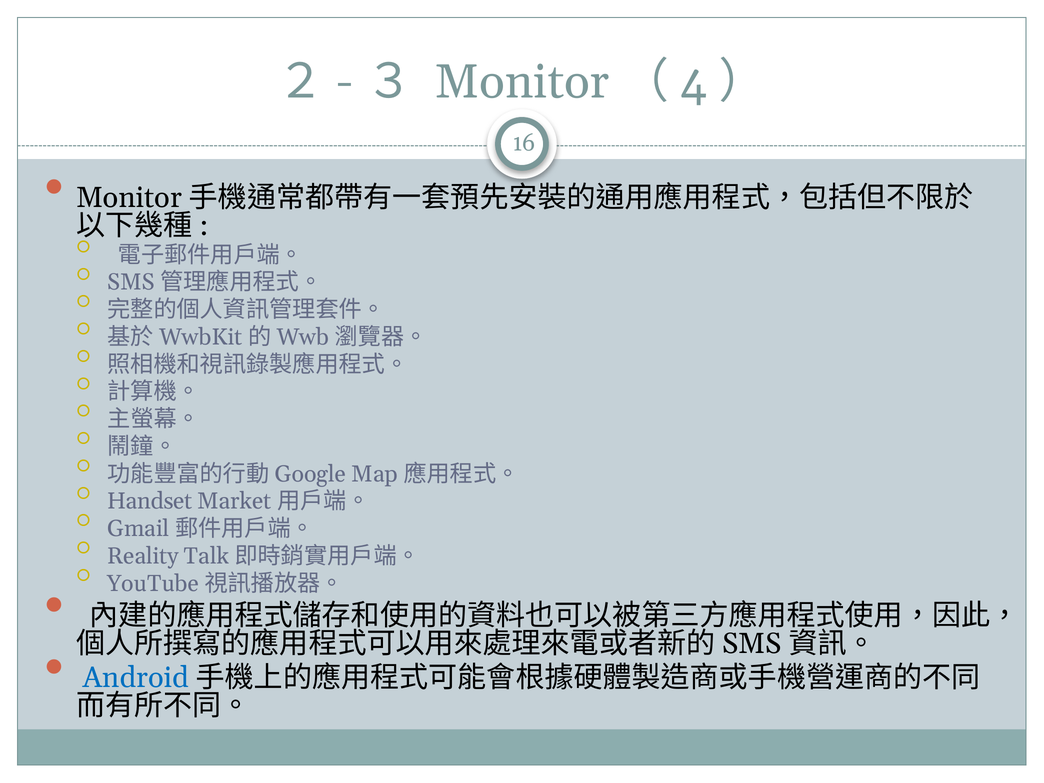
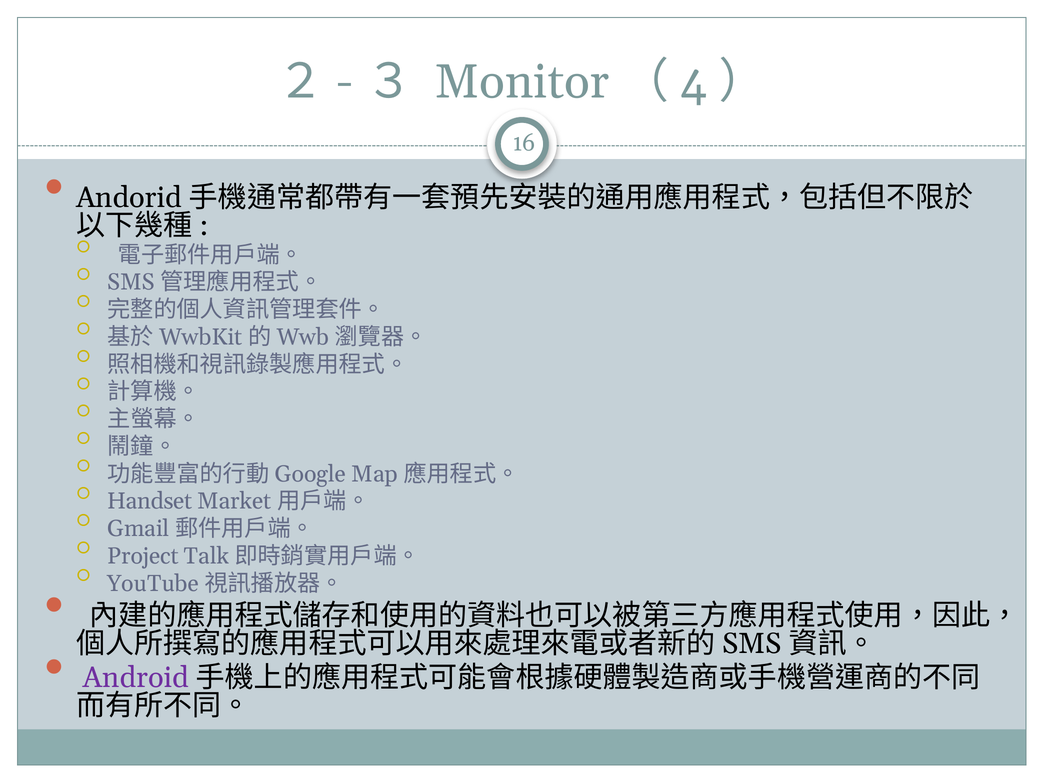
Monitor: Monitor -> Andorid (129, 198)
Reality: Reality -> Project (143, 556)
Android colour: blue -> purple (136, 678)
